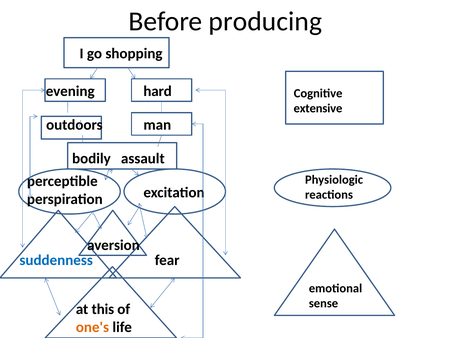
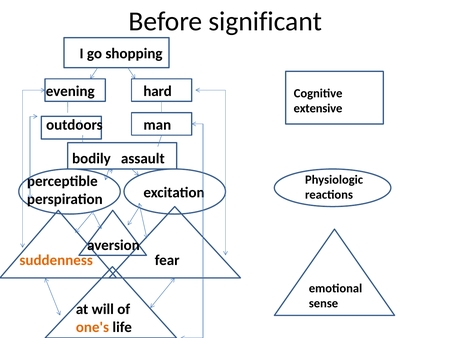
producing: producing -> significant (265, 21)
suddenness colour: blue -> orange (56, 260)
this: this -> will (103, 310)
